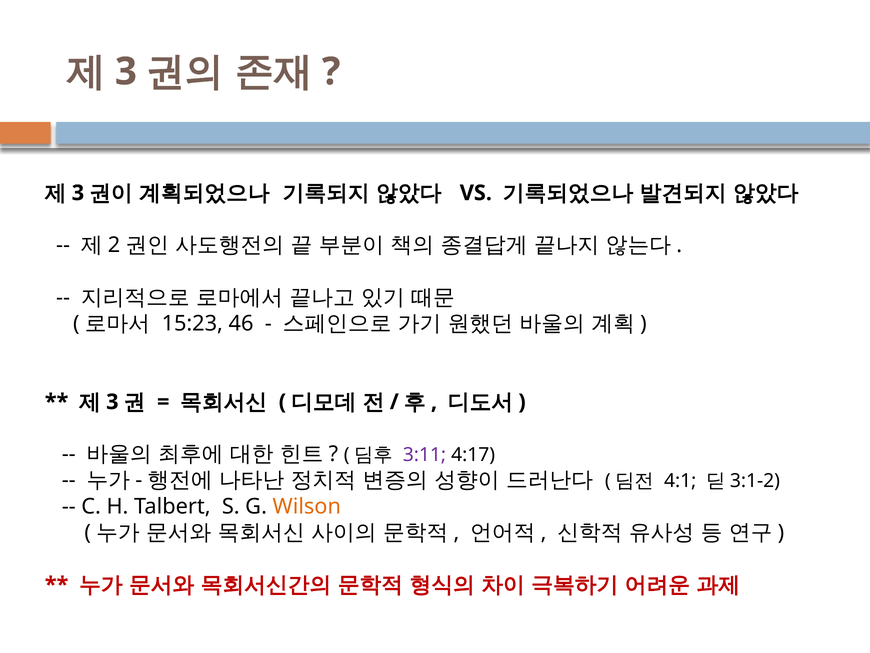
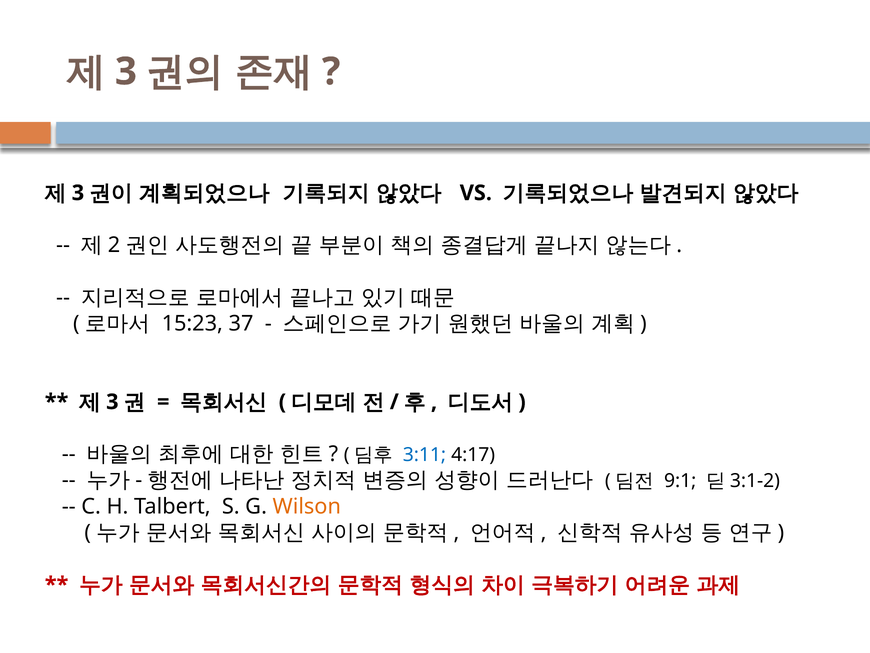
46: 46 -> 37 (241, 323)
3:11 colour: purple -> blue (425, 455)
4:1: 4:1 -> 9:1 (680, 481)
